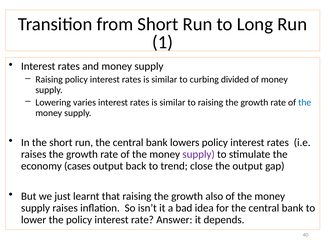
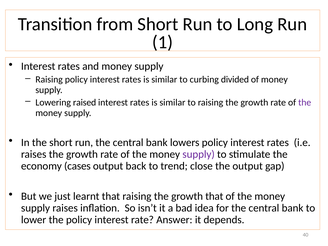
varies: varies -> raised (85, 103)
the colour: blue -> purple (305, 103)
growth also: also -> that (214, 196)
